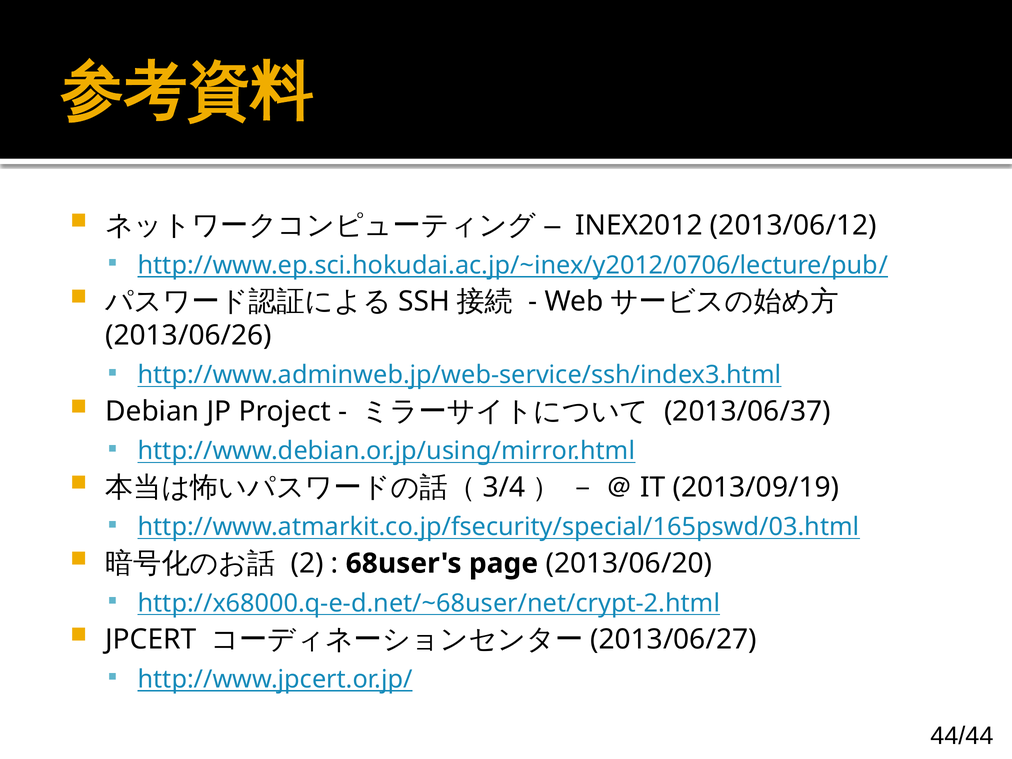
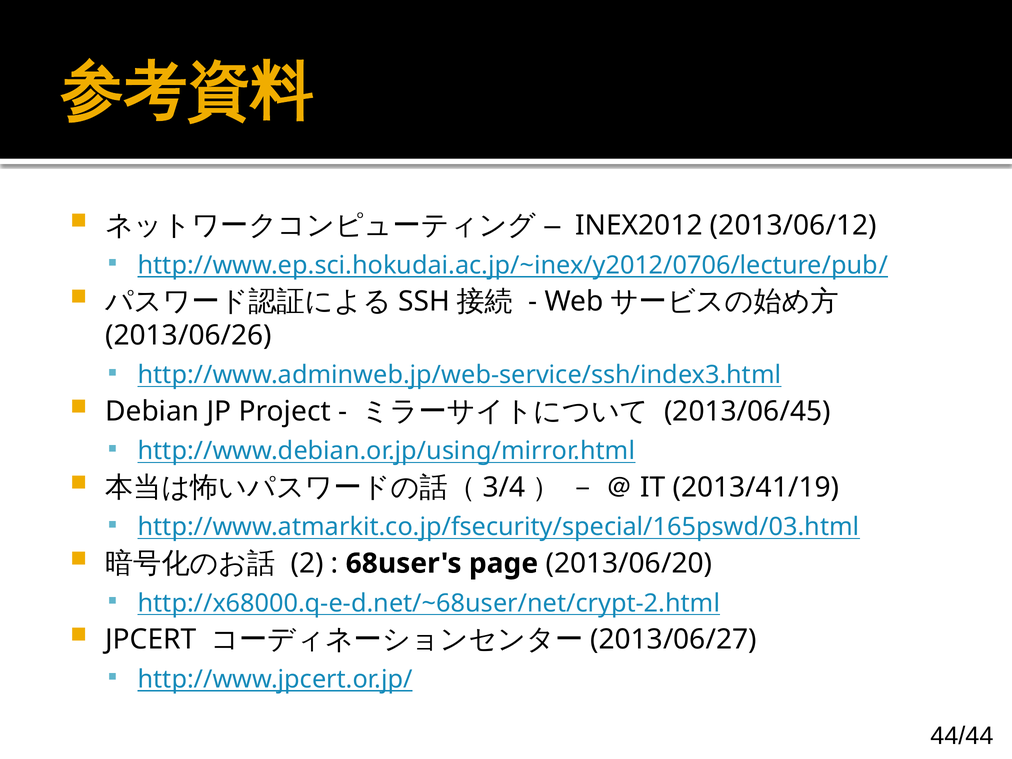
2013/06/37: 2013/06/37 -> 2013/06/45 (747, 411)
2013/09/19: 2013/09/19 -> 2013/41/19 (756, 487)
